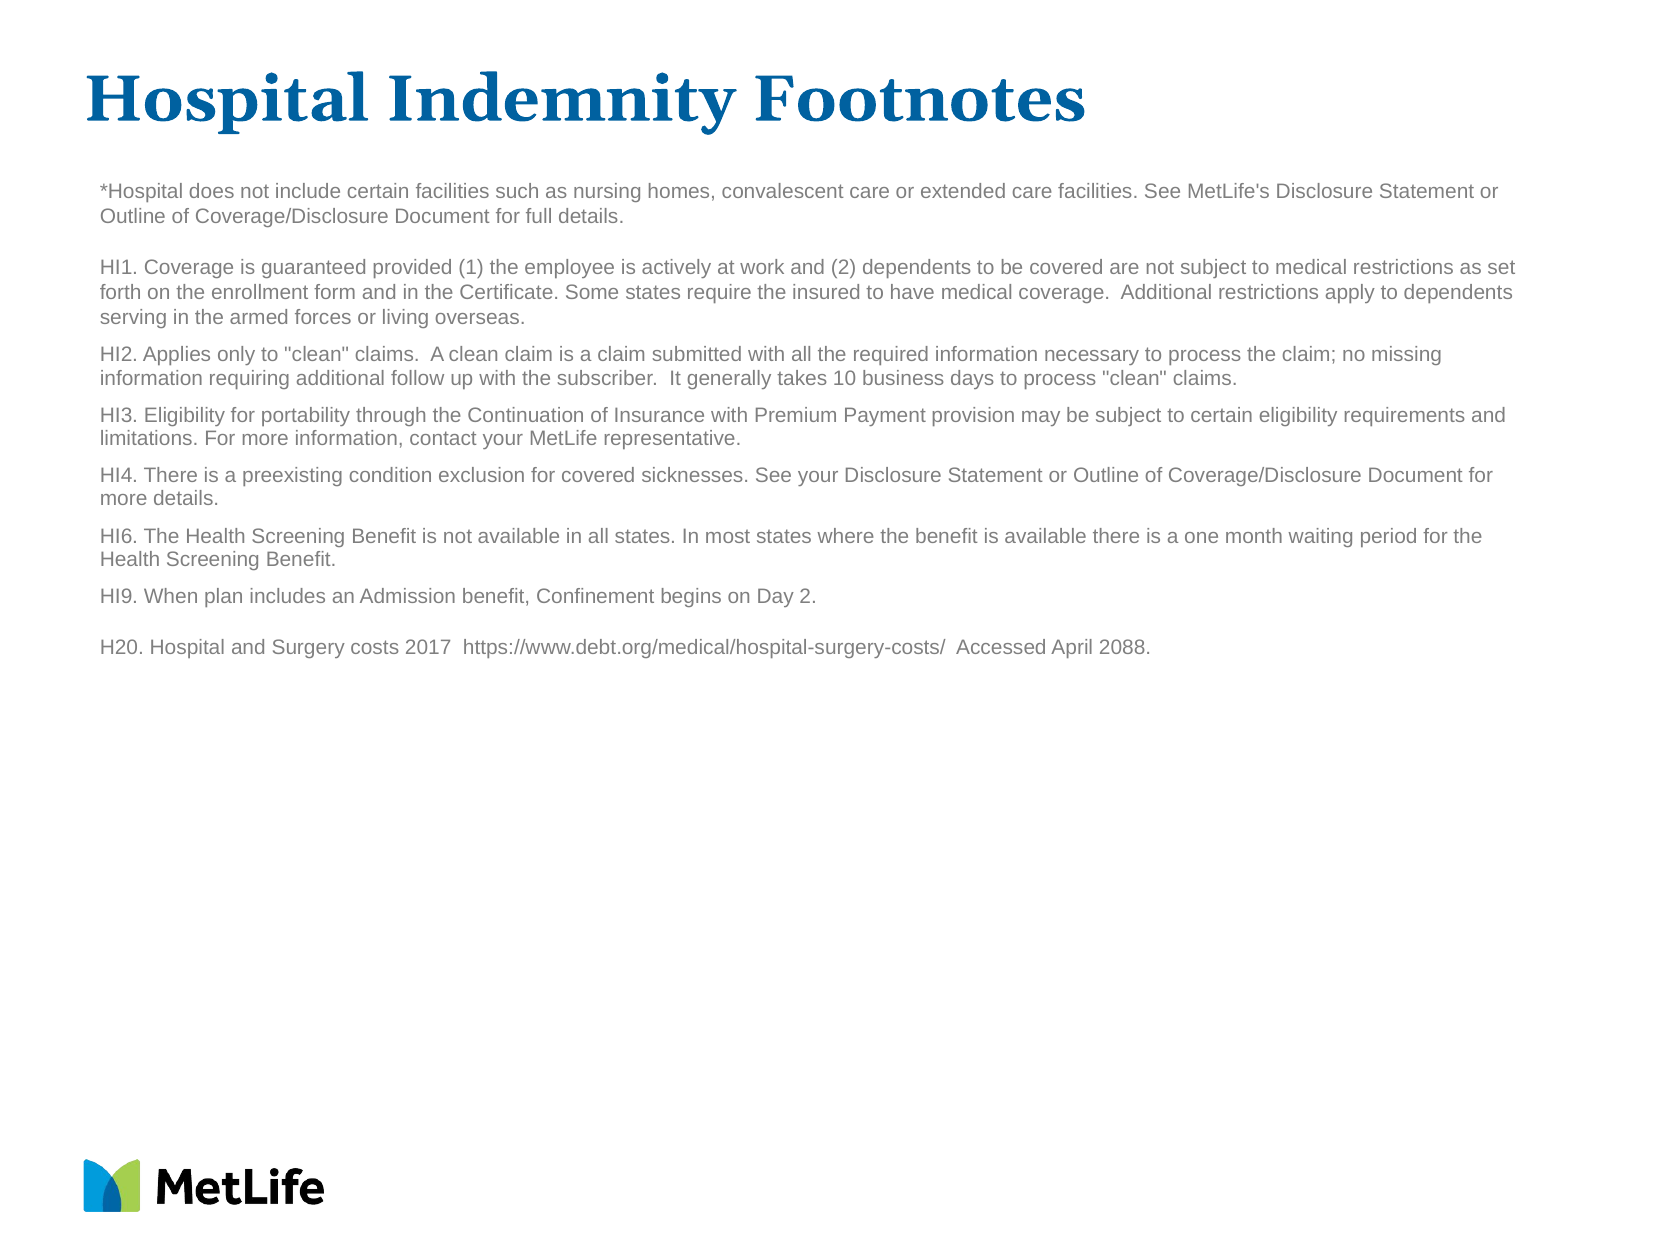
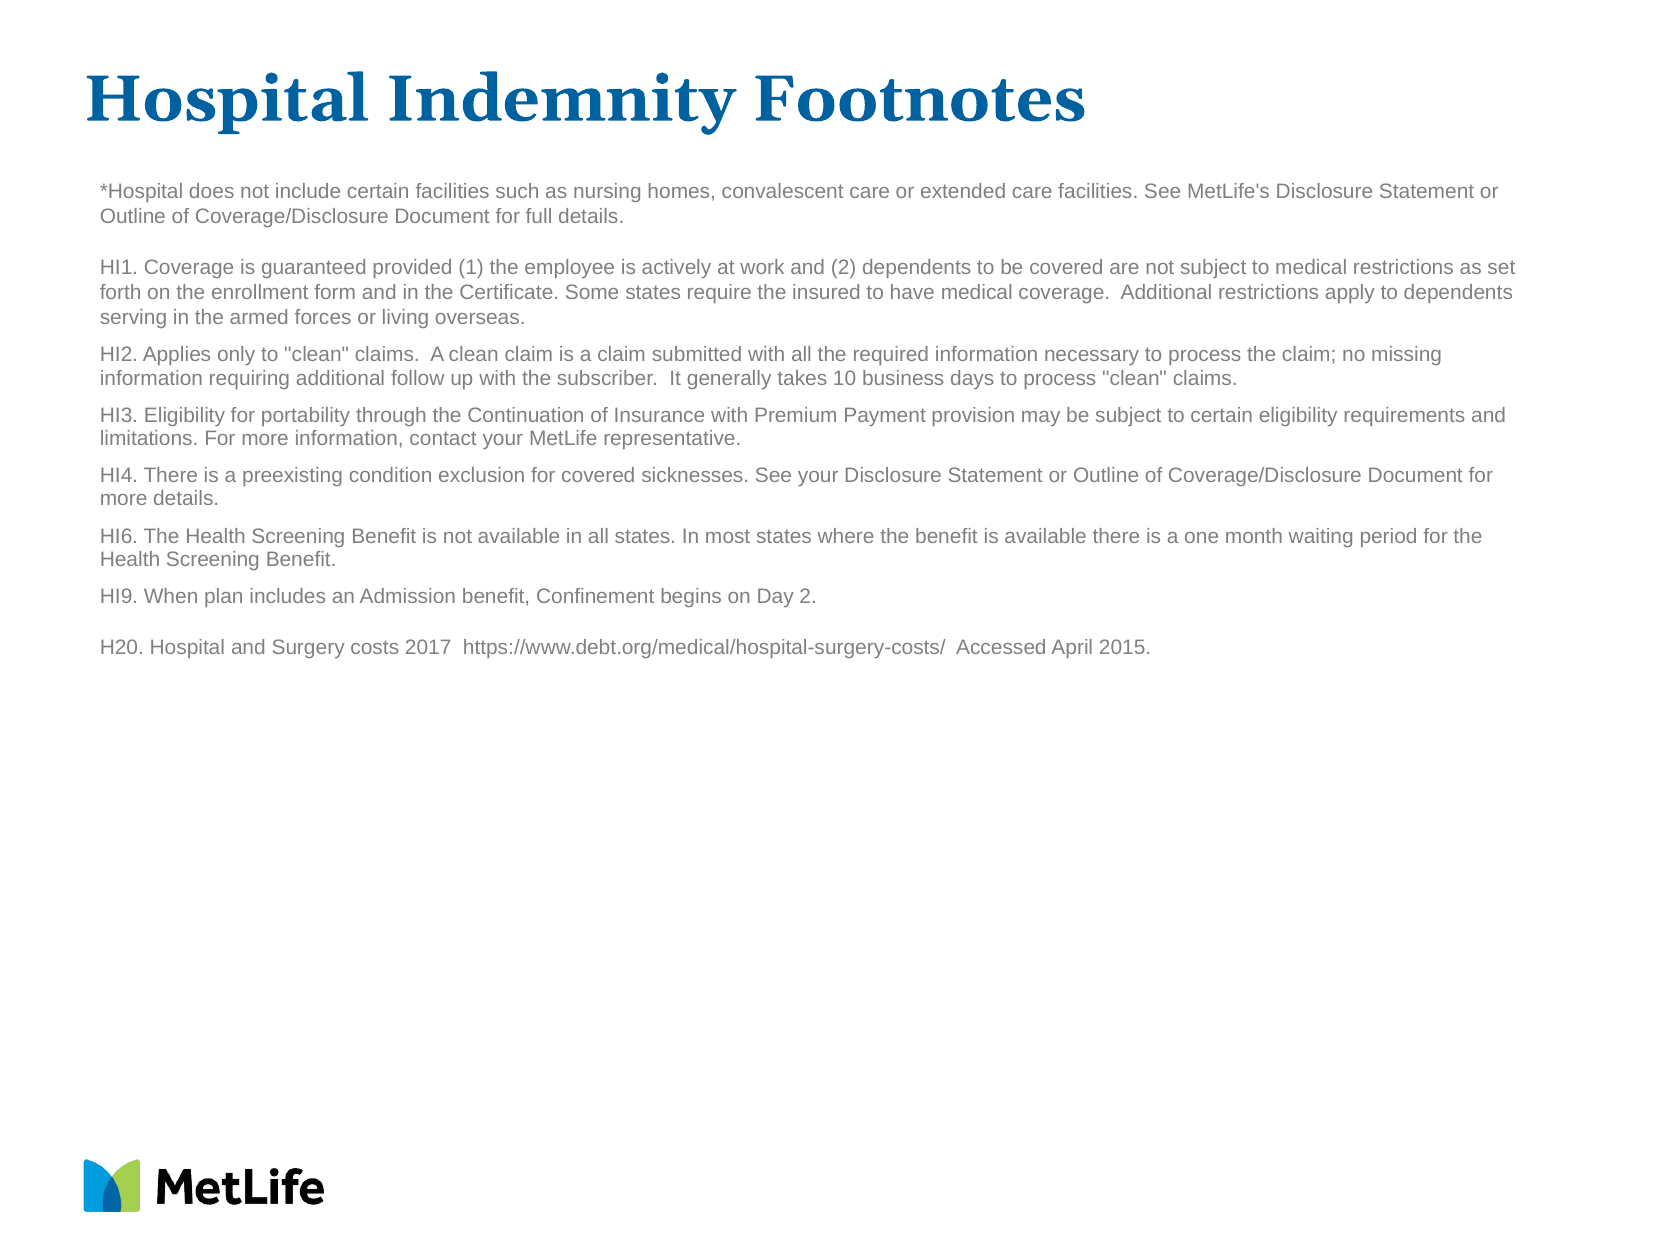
2088: 2088 -> 2015 (1125, 647)
